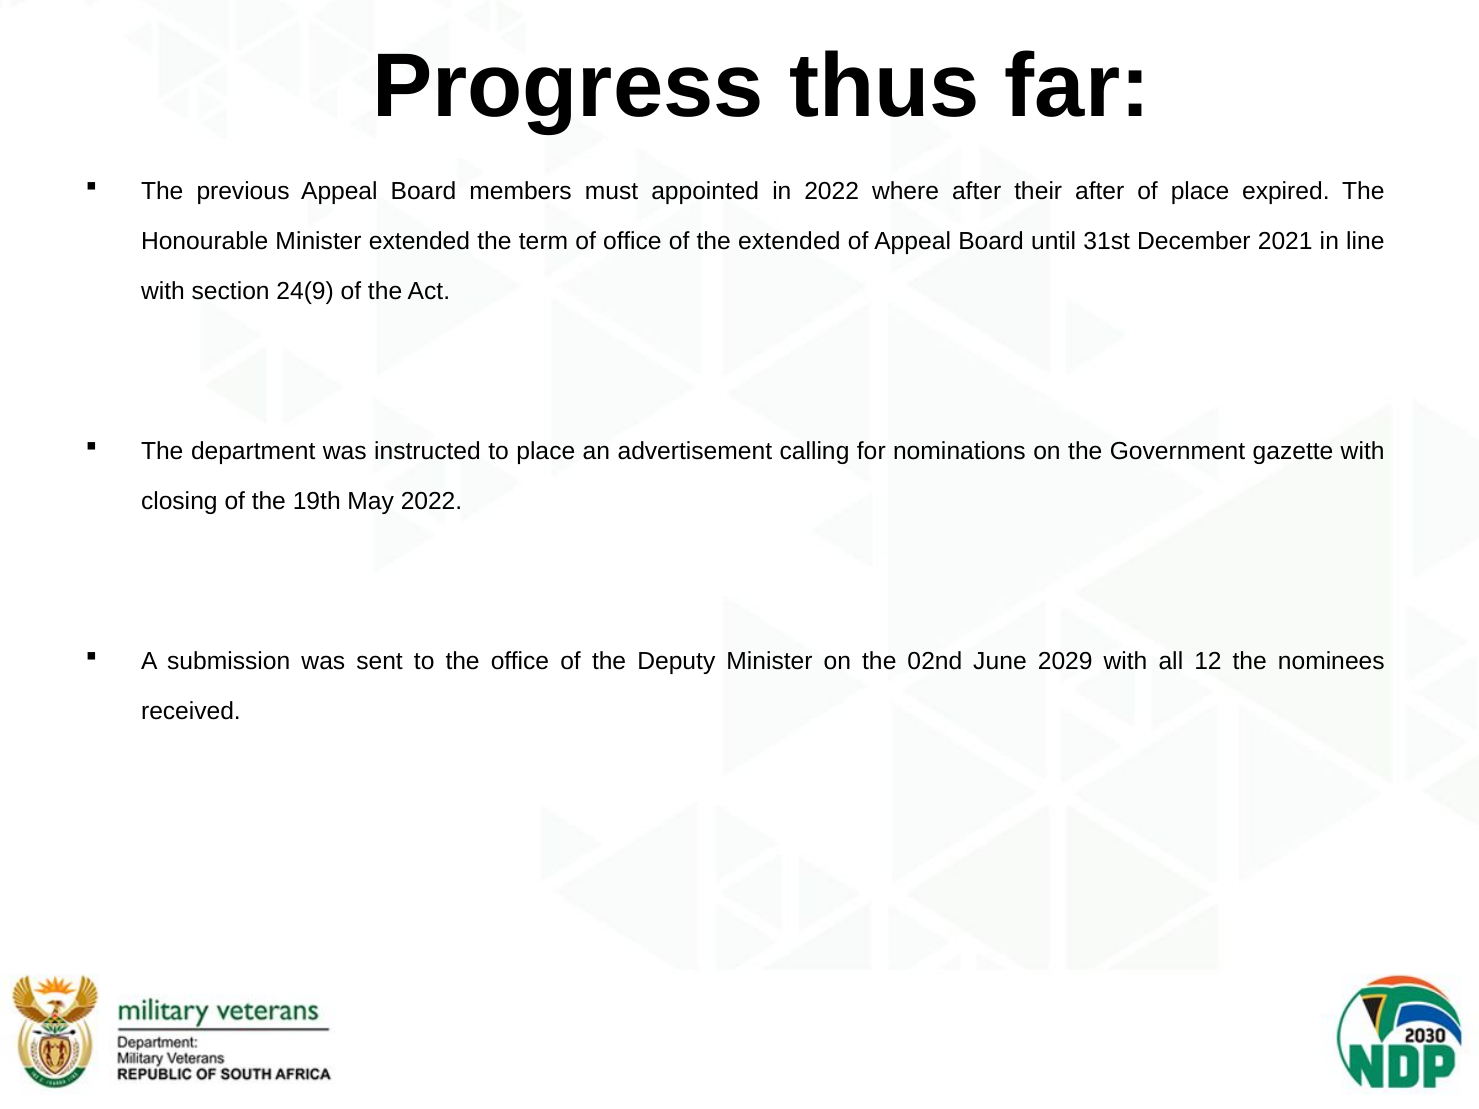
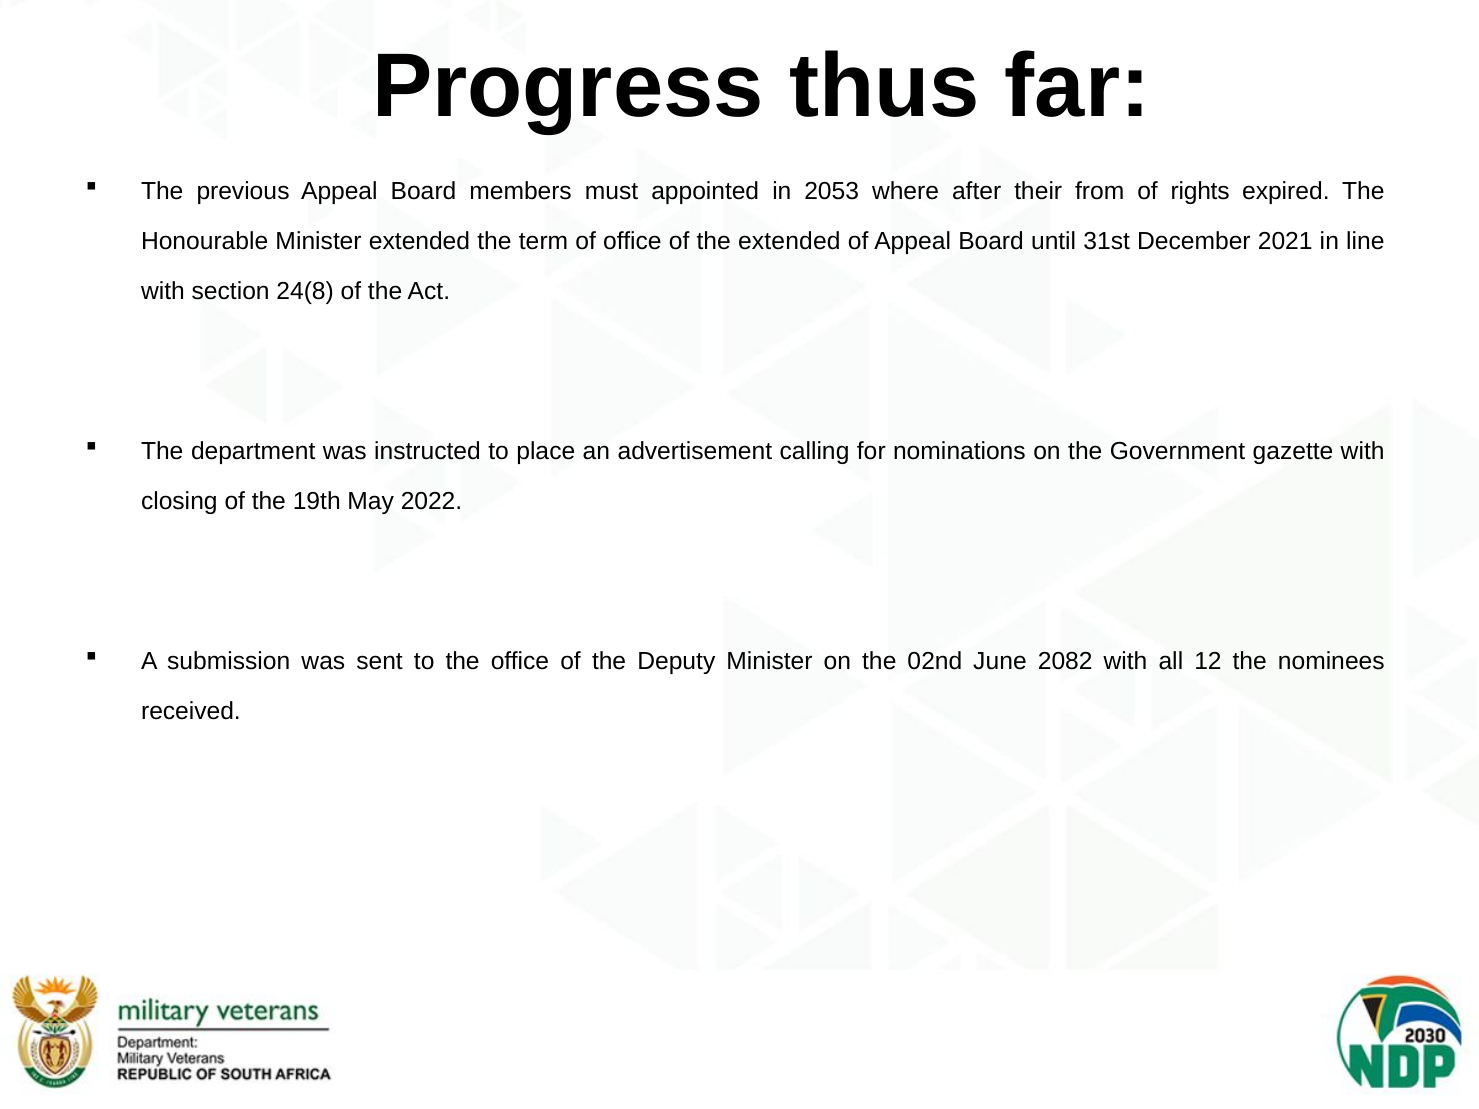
in 2022: 2022 -> 2053 (832, 191)
their after: after -> from (1100, 191)
of place: place -> rights (1200, 191)
24(9: 24(9 -> 24(8 (305, 292)
2029: 2029 -> 2082 (1065, 661)
